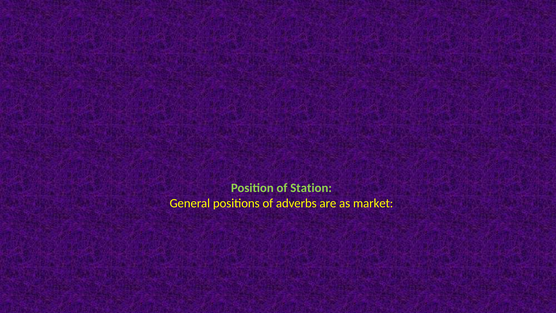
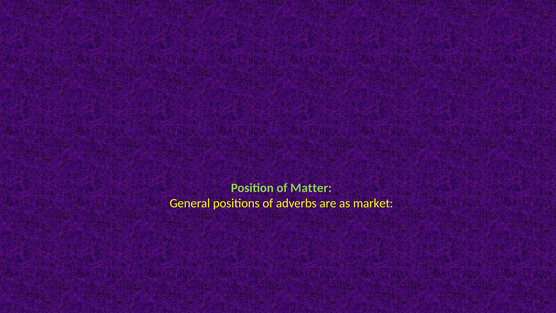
Station: Station -> Matter (311, 188)
